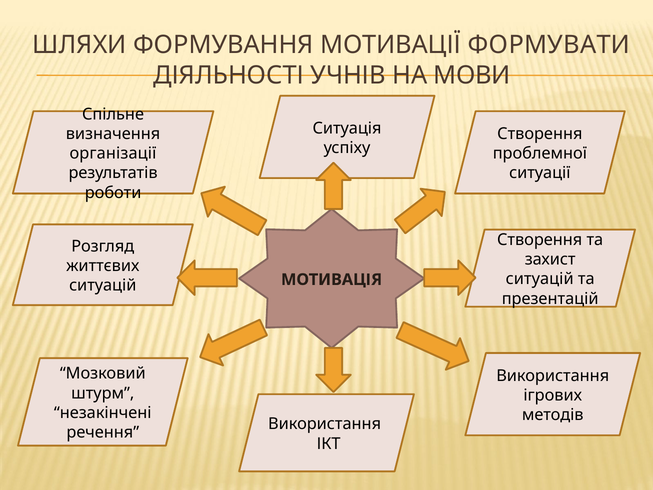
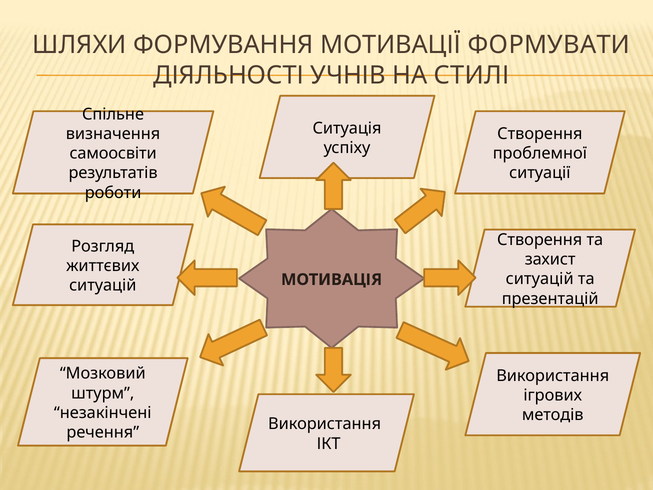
МОВИ: МОВИ -> СТИЛІ (472, 75)
організації: організації -> самоосвіти (113, 153)
